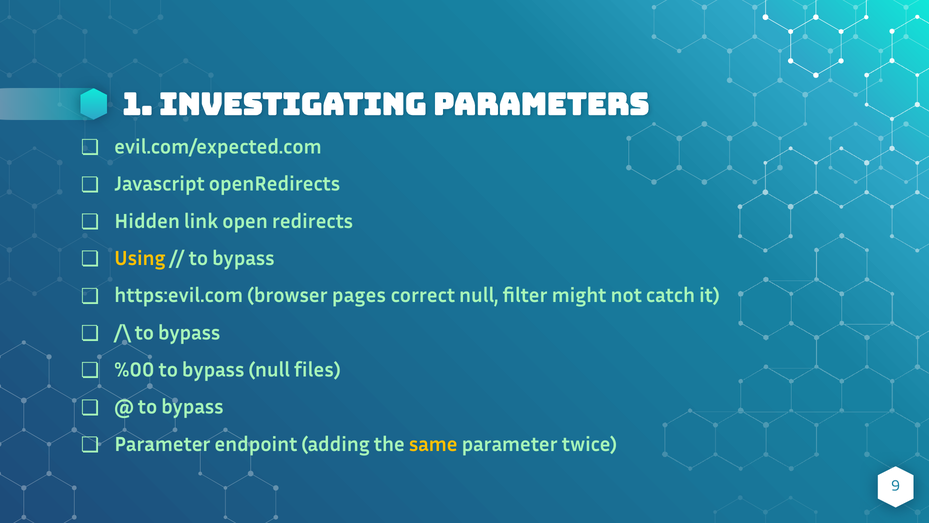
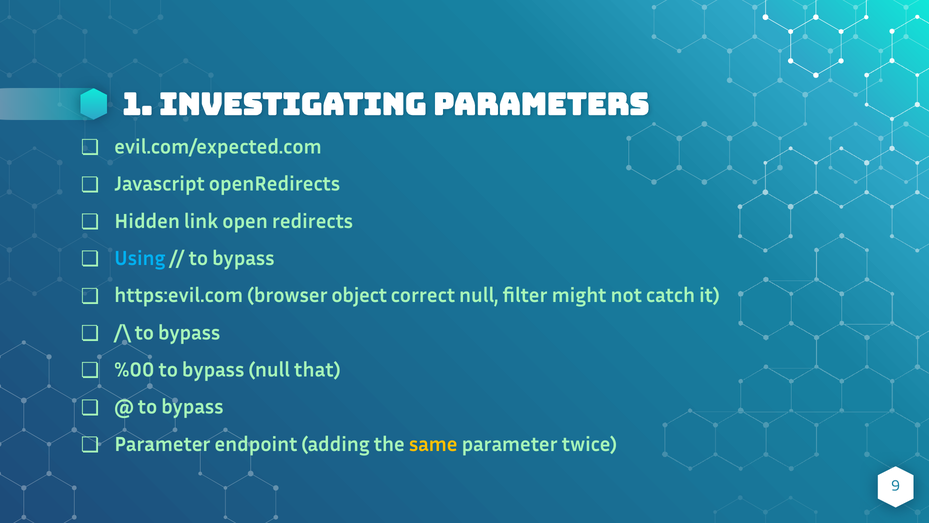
Using colour: yellow -> light blue (140, 258)
pages: pages -> object (359, 295)
files: files -> that (317, 370)
